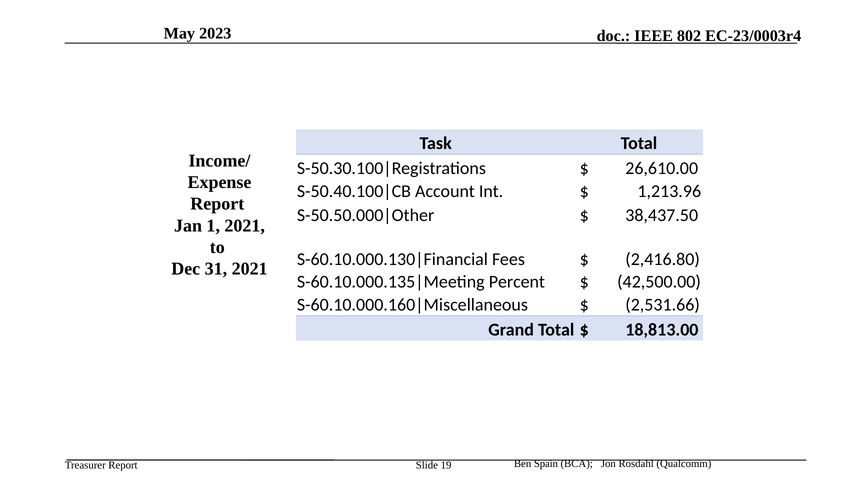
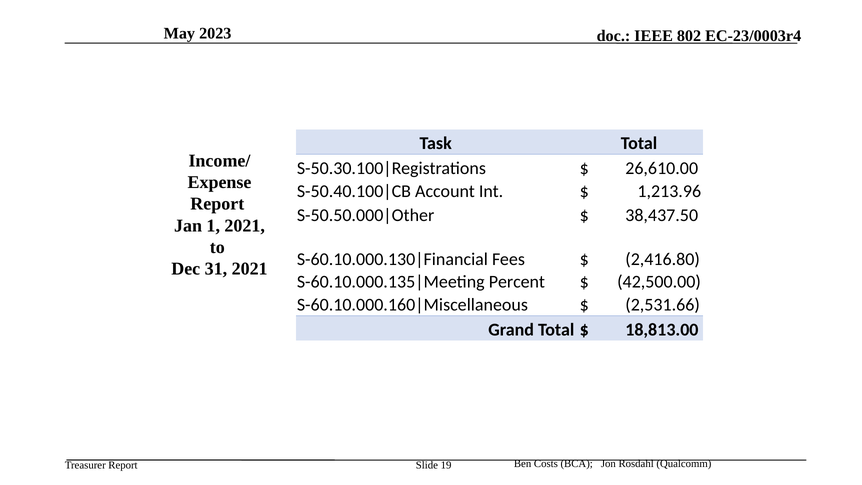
Spain: Spain -> Costs (546, 464)
